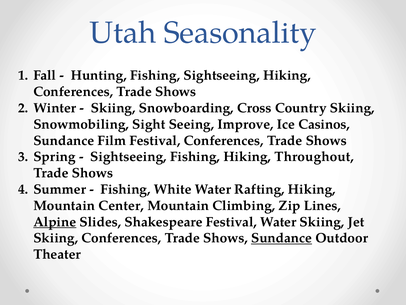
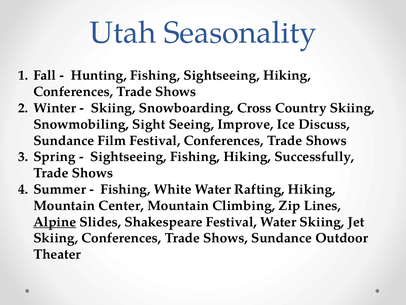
Casinos: Casinos -> Discuss (324, 124)
Throughout: Throughout -> Successfully (314, 157)
Sundance underline: present -> none (282, 238)
